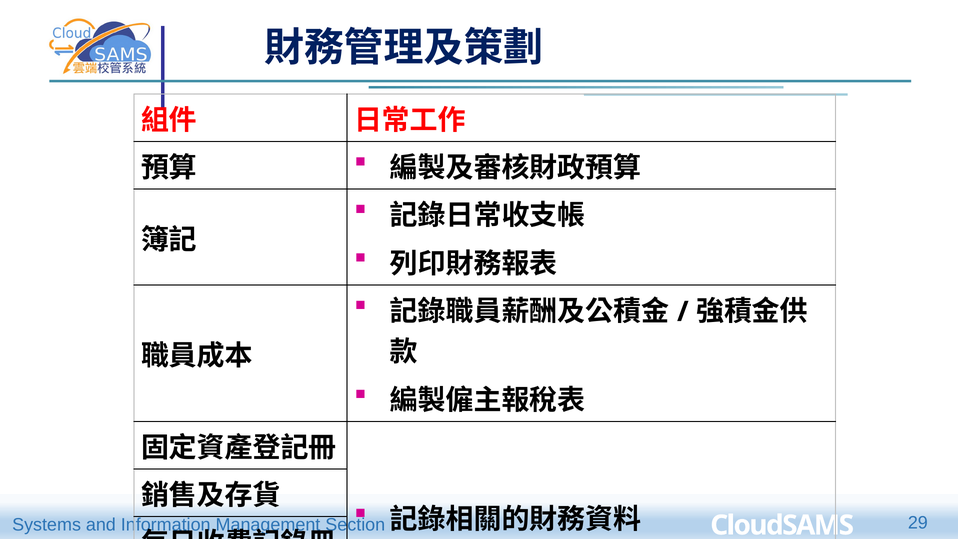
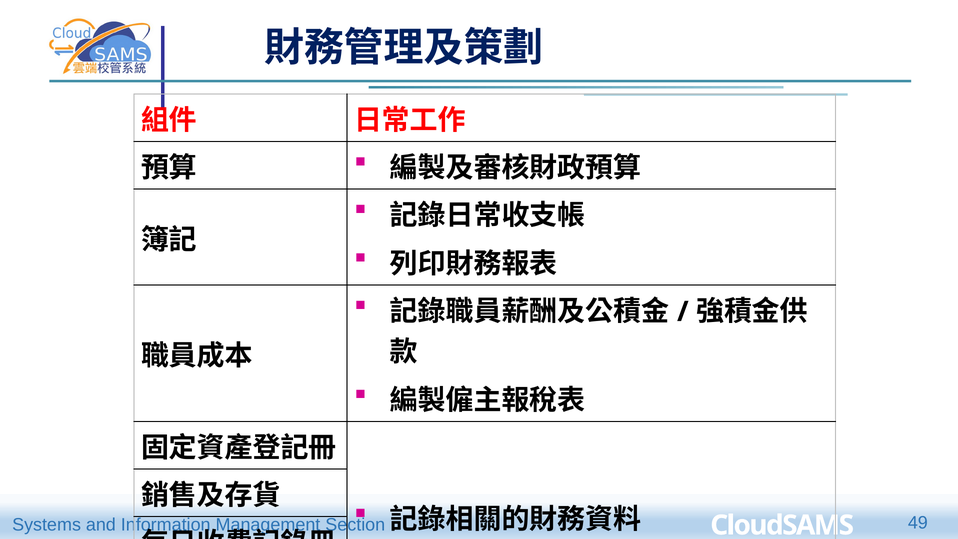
29: 29 -> 49 (918, 523)
